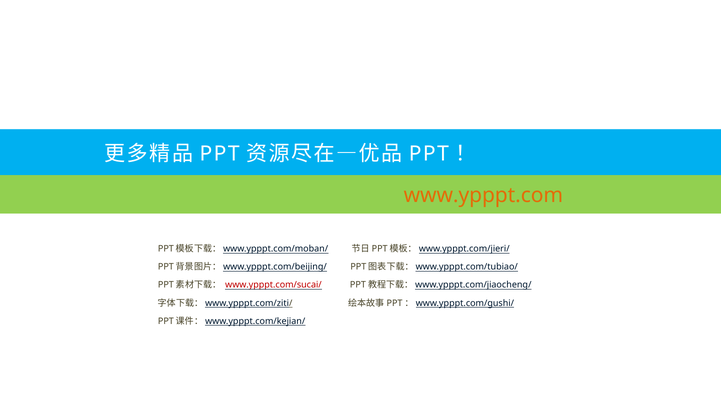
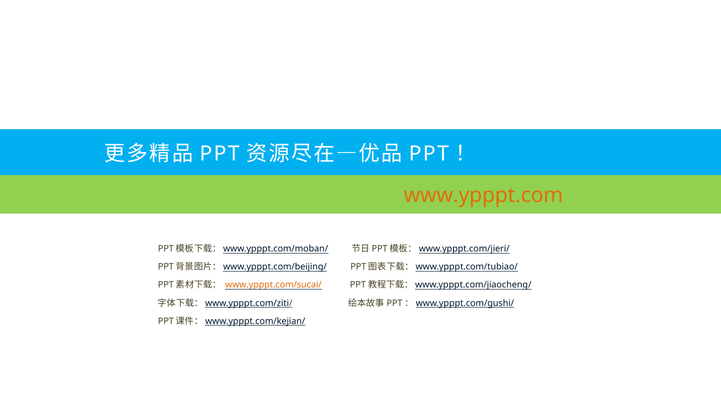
www.ypppt.com/sucai/ colour: red -> orange (273, 285)
